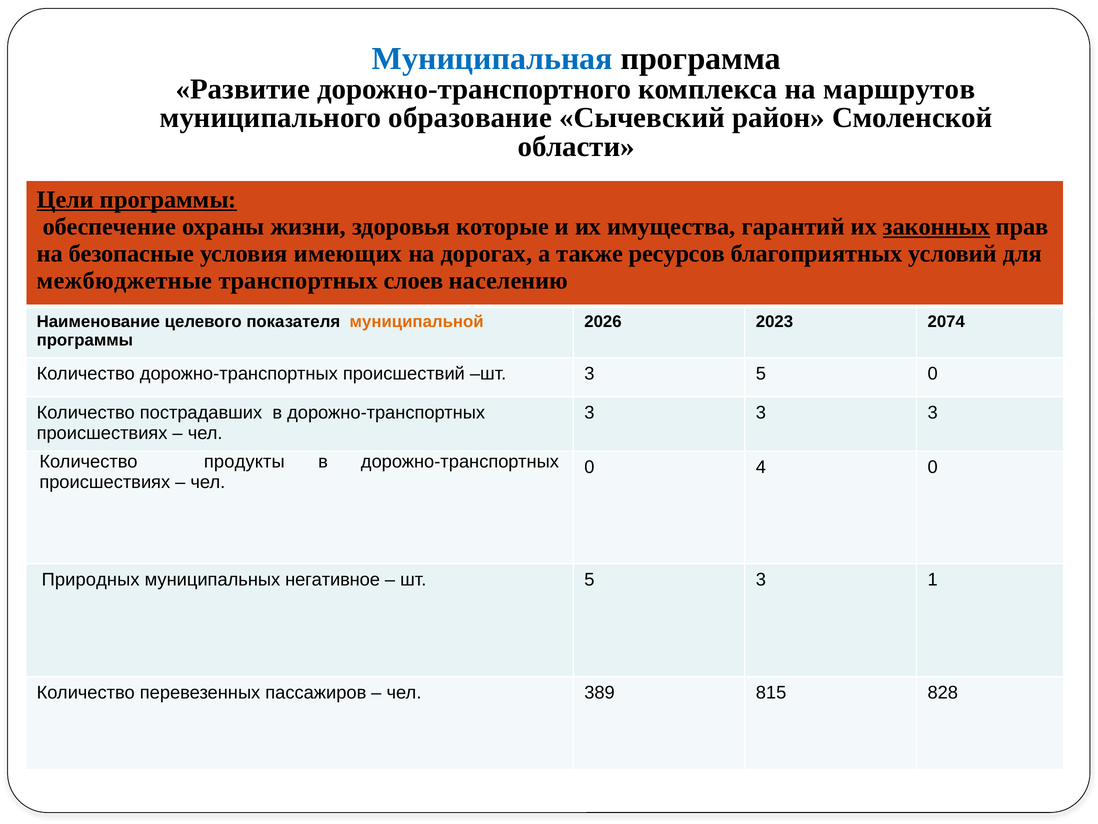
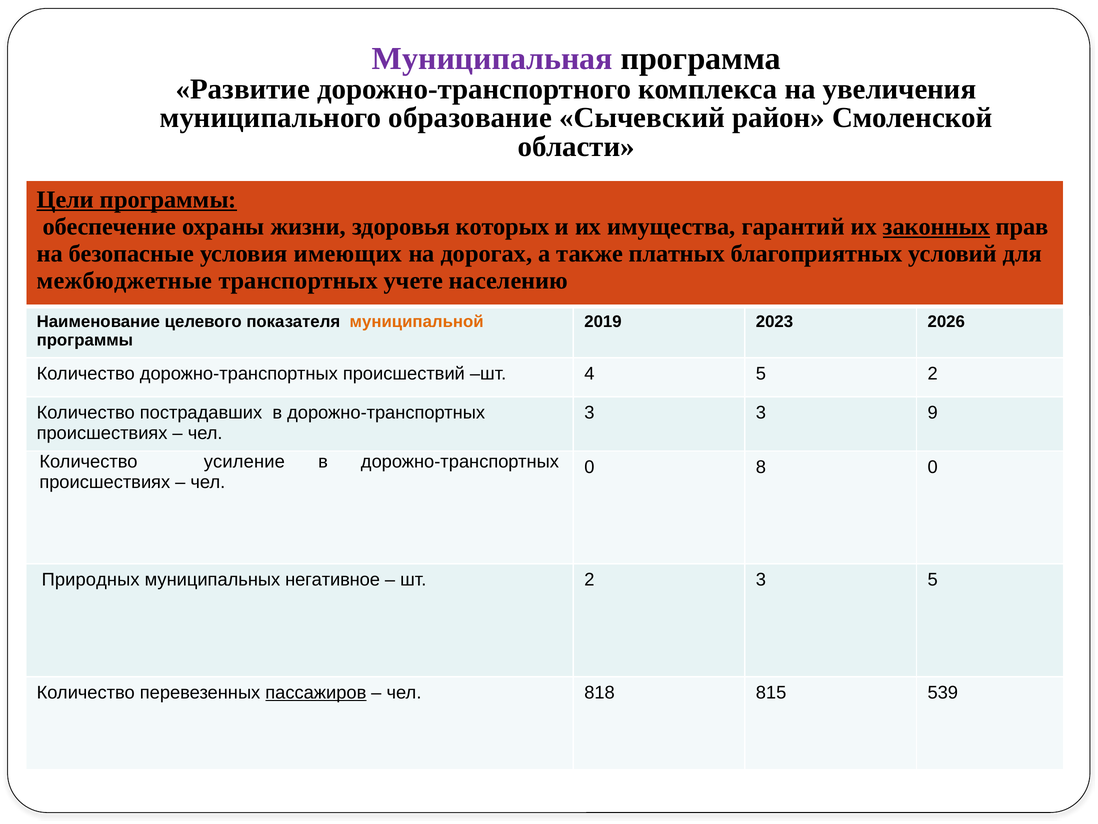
Муниципальная colour: blue -> purple (492, 59)
маршрутов: маршрутов -> увеличения (899, 89)
которые: которые -> которых (503, 226)
ресурсов: ресурсов -> платных (677, 254)
слоев: слоев -> учете (413, 281)
2026: 2026 -> 2019 (603, 321)
2074: 2074 -> 2026 (946, 321)
шт 3: 3 -> 4 (589, 374)
5 0: 0 -> 2 (933, 374)
3 3 3: 3 -> 9 (933, 413)
продукты: продукты -> усиление (244, 461)
4: 4 -> 8 (761, 467)
шт 5: 5 -> 2 (589, 580)
3 1: 1 -> 5 (933, 580)
пассажиров underline: none -> present (316, 692)
389: 389 -> 818 (600, 692)
828: 828 -> 539 (943, 692)
